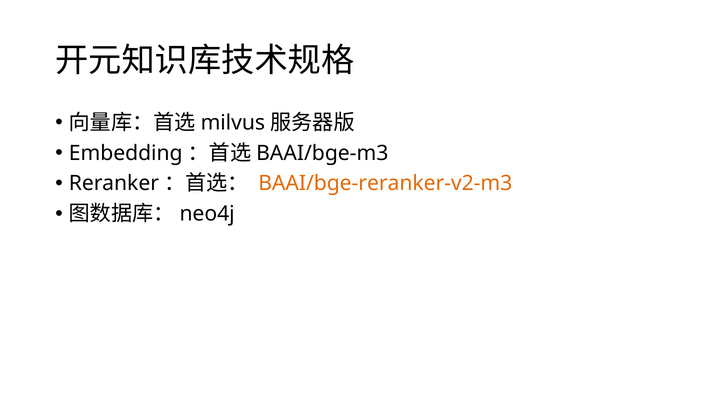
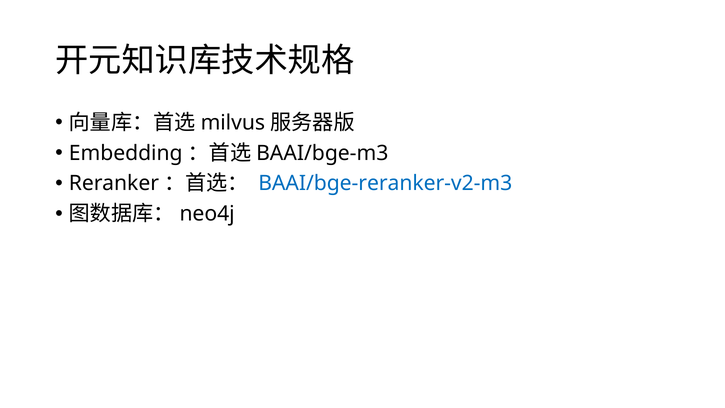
BAAI/bge-reranker-v2-m3 colour: orange -> blue (385, 183)
